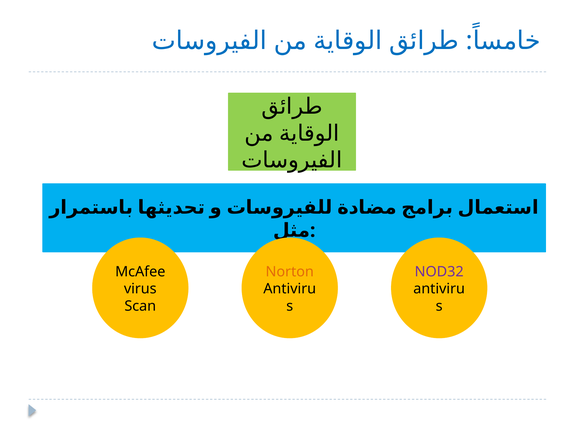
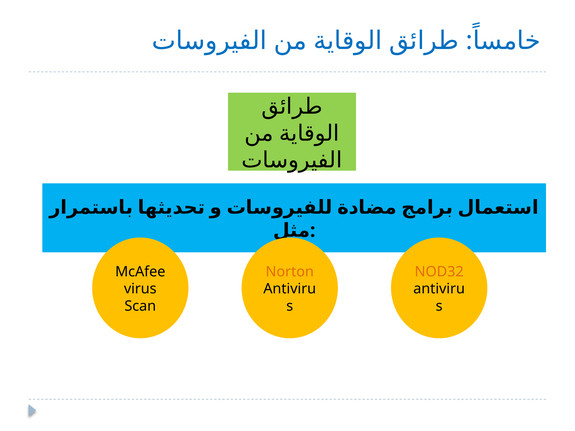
NOD32 colour: purple -> orange (439, 272)
